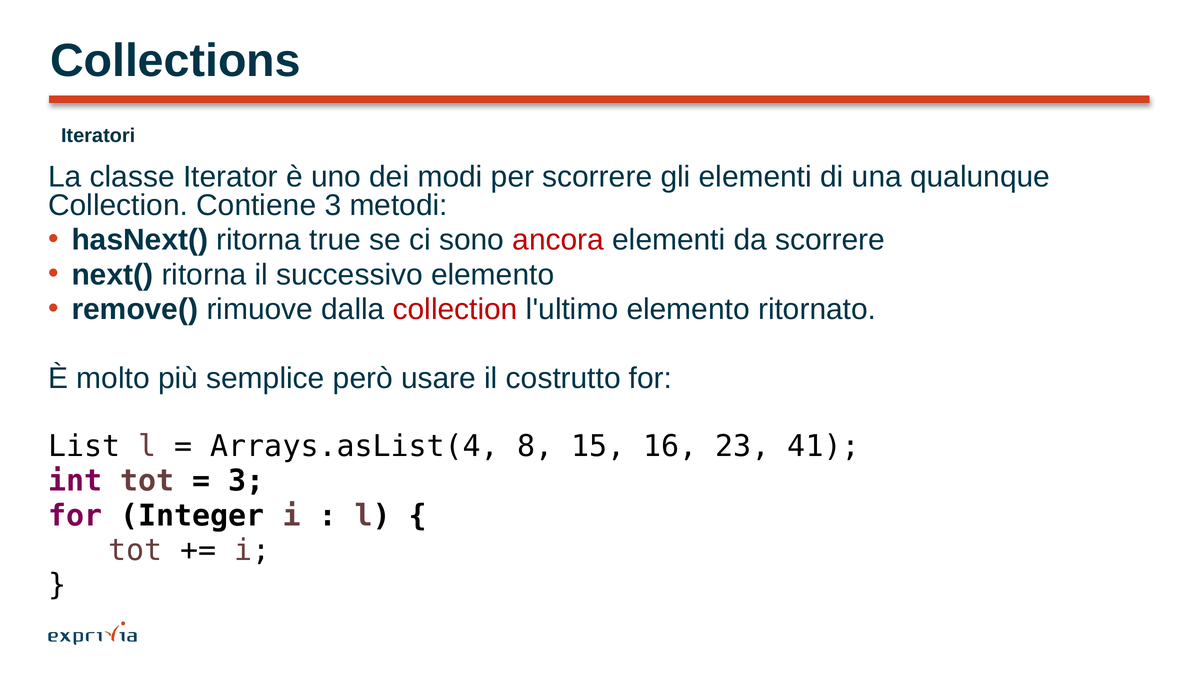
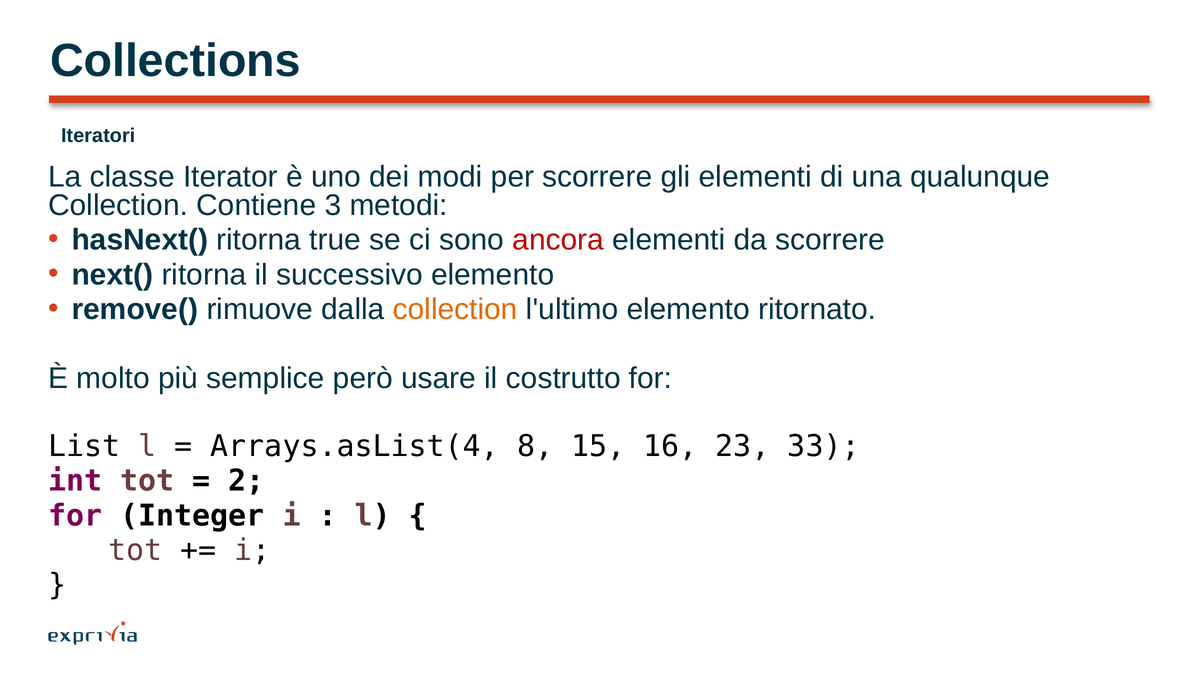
collection colour: red -> orange (455, 309)
41: 41 -> 33 (824, 447)
3: 3 -> 2 (246, 481)
